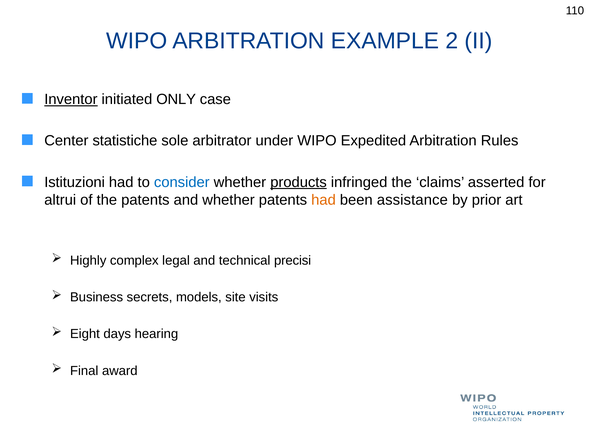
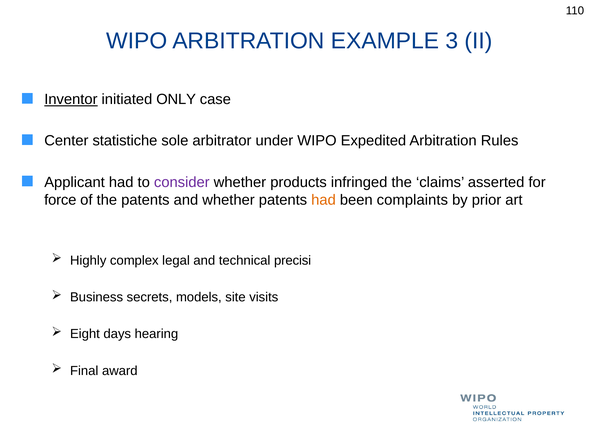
2: 2 -> 3 (452, 41)
Istituzioni: Istituzioni -> Applicant (75, 182)
consider colour: blue -> purple (182, 182)
products underline: present -> none (299, 182)
altrui: altrui -> force (60, 200)
assistance: assistance -> complaints (412, 200)
